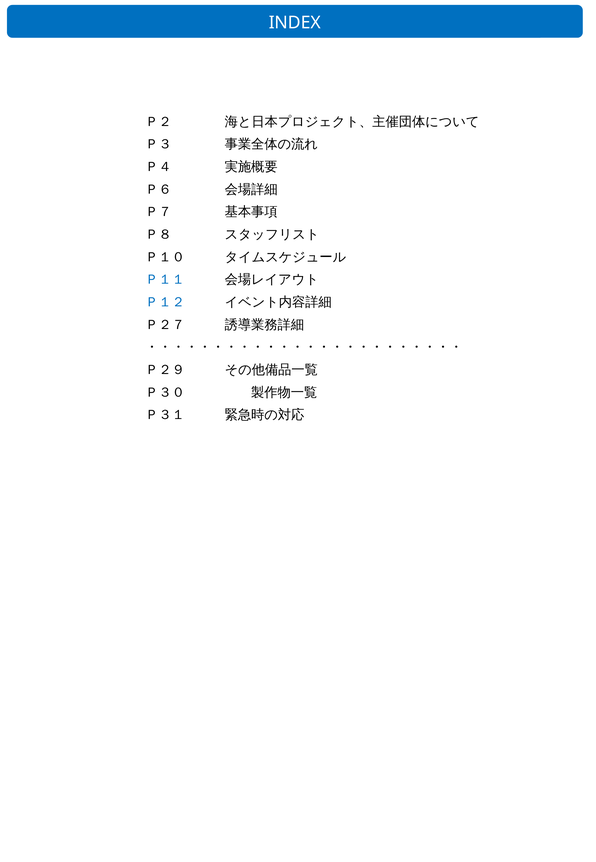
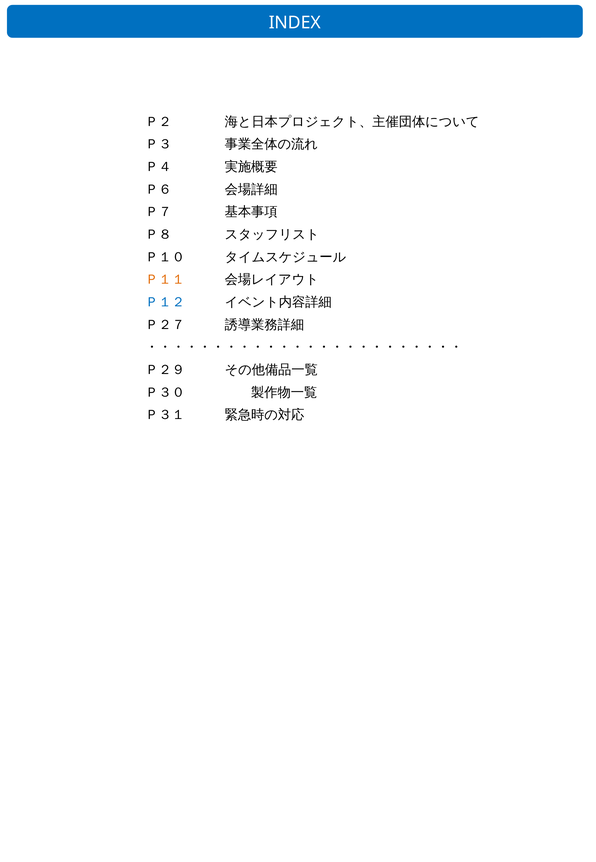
Ｐ１１ colour: blue -> orange (165, 279)
